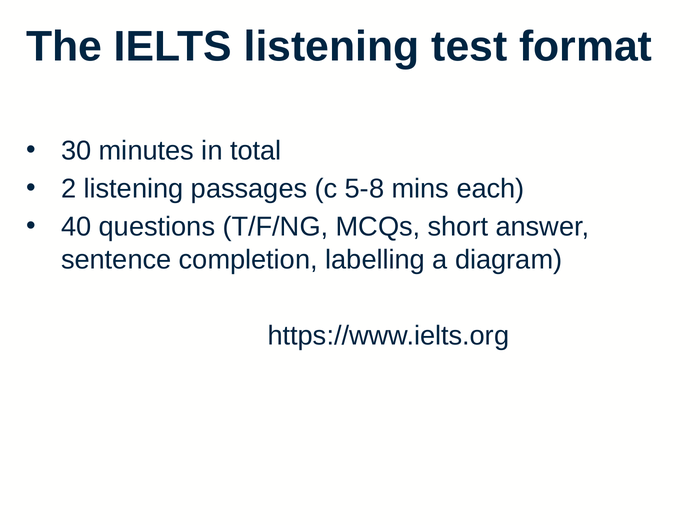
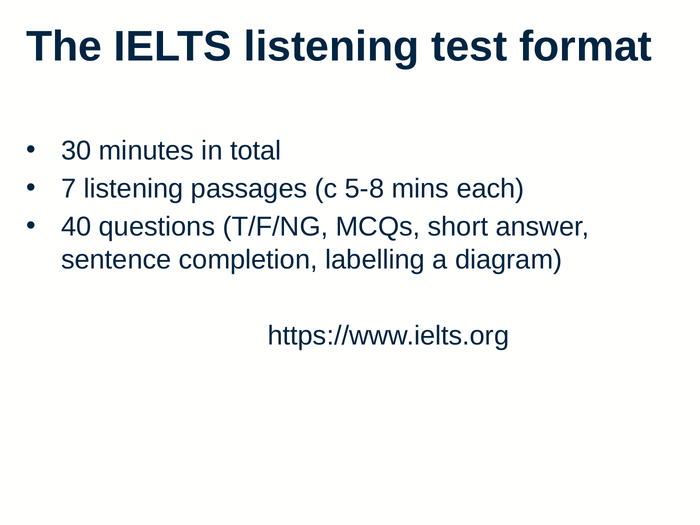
2: 2 -> 7 (69, 189)
